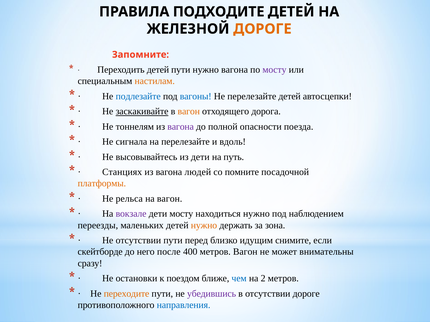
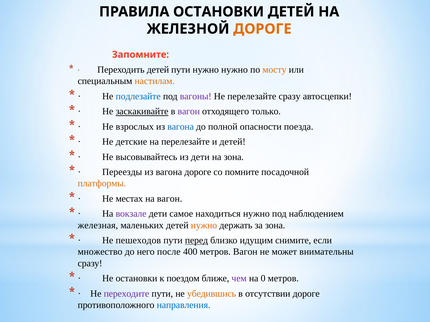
ПРАВИЛА ПОДХОДИТЕ: ПОДХОДИТЕ -> ОСТАНОВКИ (219, 12)
нужно вагона: вагона -> нужно (235, 70)
мосту colour: purple -> orange (274, 70)
вагоны colour: blue -> purple (196, 96)
перелезайте детей: детей -> сразу (290, 96)
вагон colour: orange -> purple (189, 112)
дорога: дорога -> только (266, 112)
тоннелям: тоннелям -> взрослых (135, 127)
вагона colour: purple -> blue (181, 127)
сигнала: сигнала -> детские (131, 142)
и вдоль: вдоль -> детей (233, 142)
на путь: путь -> зона (234, 157)
Станциях: Станциях -> Переезды (122, 172)
вагона людей: людей -> дороге (198, 172)
рельса: рельса -> местах (129, 199)
дети мосту: мосту -> самое (181, 214)
переезды: переезды -> железная (98, 226)
Не отсутствии: отсутствии -> пешеходов (138, 241)
перед underline: none -> present (196, 241)
скейтборде: скейтборде -> множество (100, 252)
чем colour: blue -> purple (239, 279)
2: 2 -> 0 (263, 279)
переходите colour: orange -> purple (127, 294)
убедившись colour: purple -> orange (212, 294)
